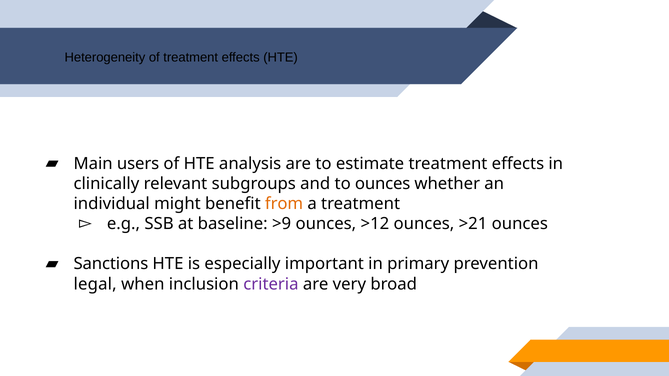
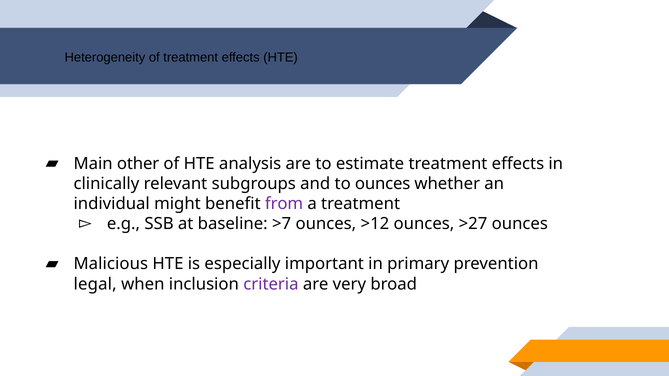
users: users -> other (138, 164)
from colour: orange -> purple (284, 204)
>9: >9 -> >7 (282, 224)
>21: >21 -> >27 (473, 224)
Sanctions: Sanctions -> Malicious (111, 264)
